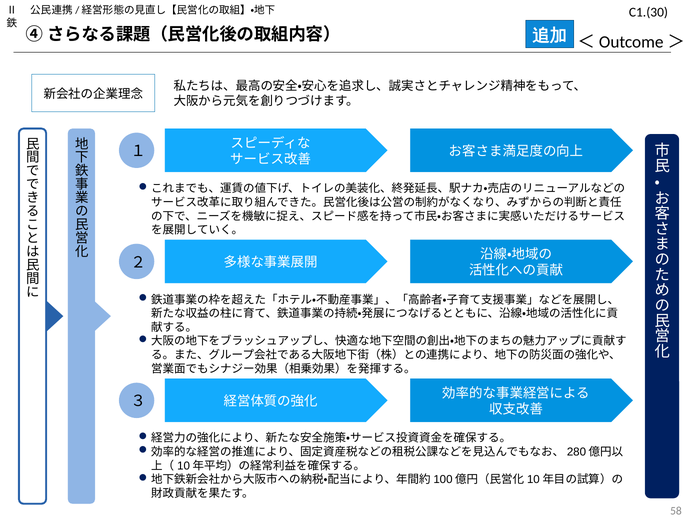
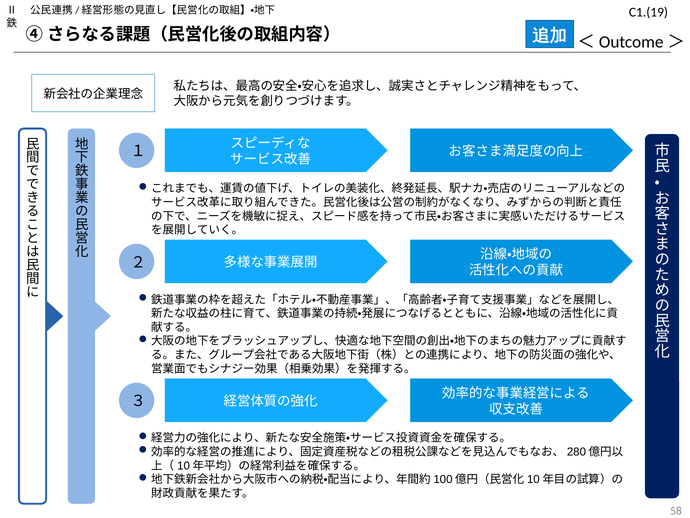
C1.(30: C1.(30 -> C1.(19 (648, 12)
